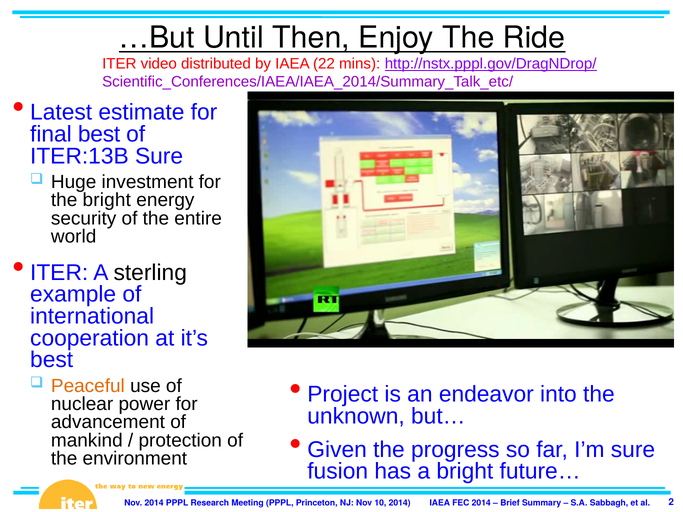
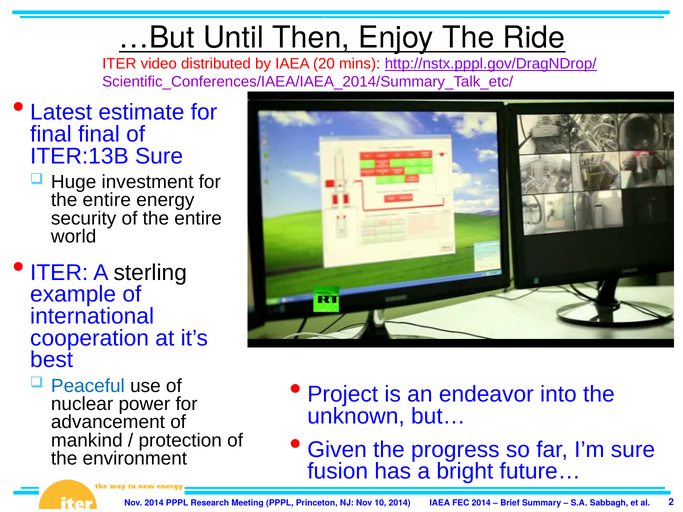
22: 22 -> 20 (324, 64)
final best: best -> final (99, 134)
bright: bright -> entire (107, 200)
Peaceful colour: orange -> blue (88, 386)
